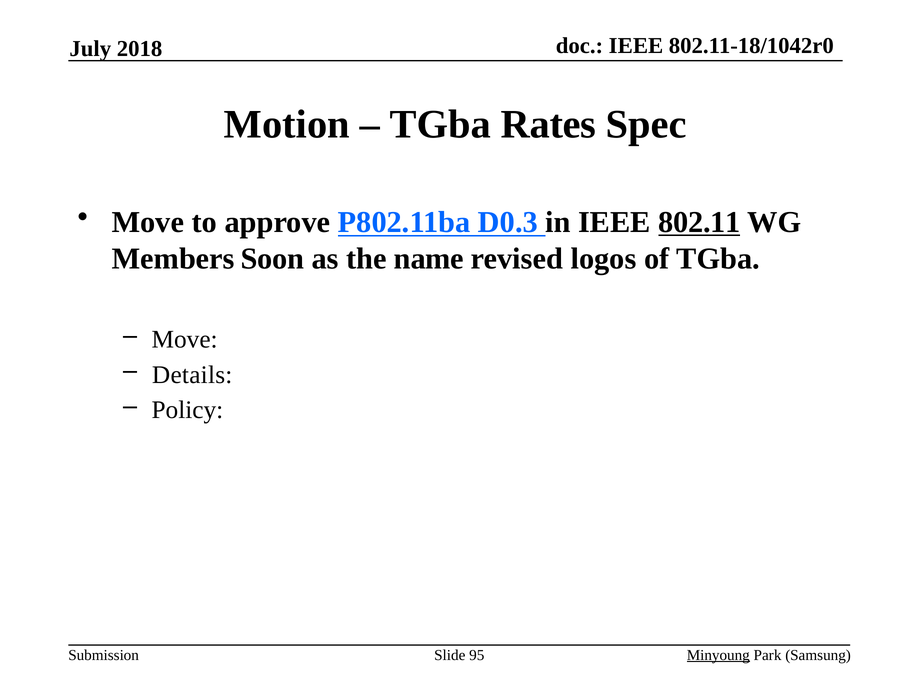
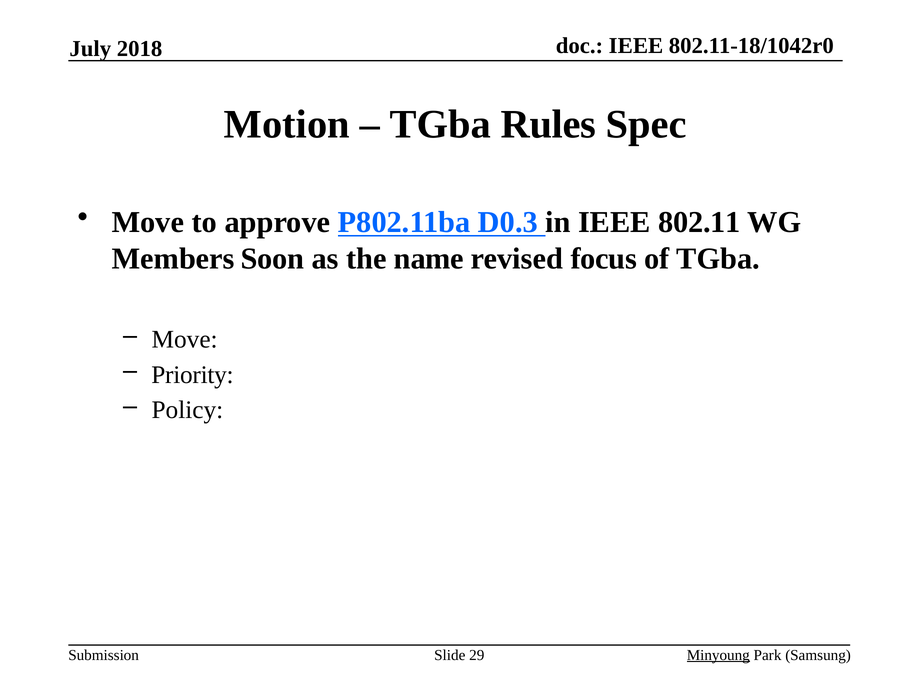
Rates: Rates -> Rules (548, 124)
802.11 underline: present -> none (699, 222)
logos: logos -> focus (604, 259)
Details: Details -> Priority (192, 375)
95: 95 -> 29 (477, 655)
